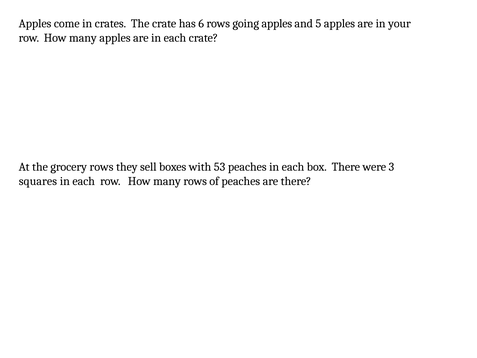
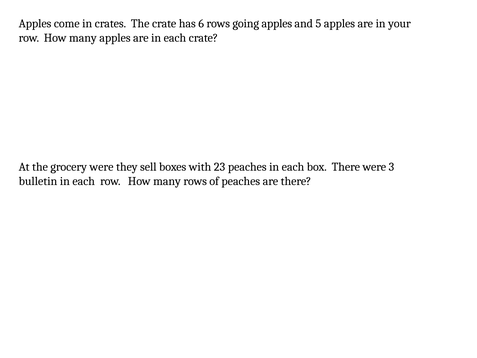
grocery rows: rows -> were (102, 167)
53: 53 -> 23 (220, 167)
squares: squares -> bulletin (38, 181)
